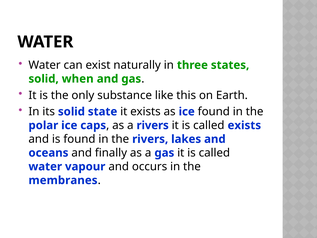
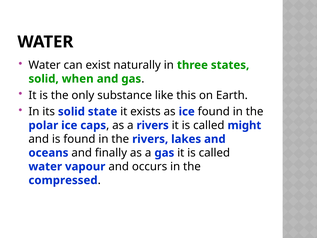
called exists: exists -> might (244, 125)
membranes: membranes -> compressed (63, 180)
